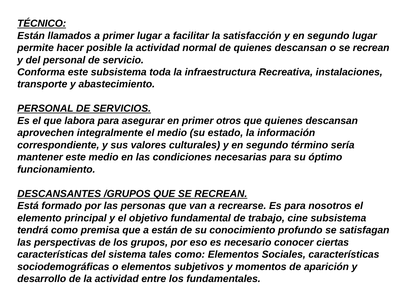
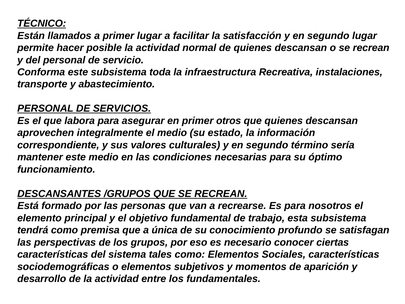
cine: cine -> esta (298, 218)
a están: están -> única (165, 230)
